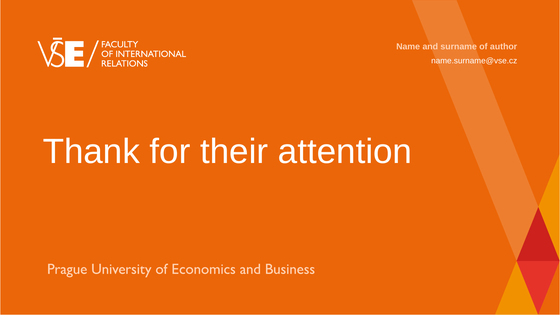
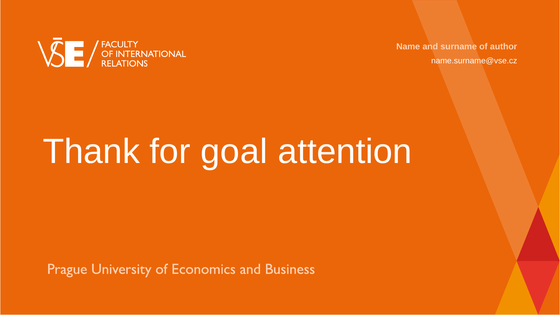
their: their -> goal (234, 152)
